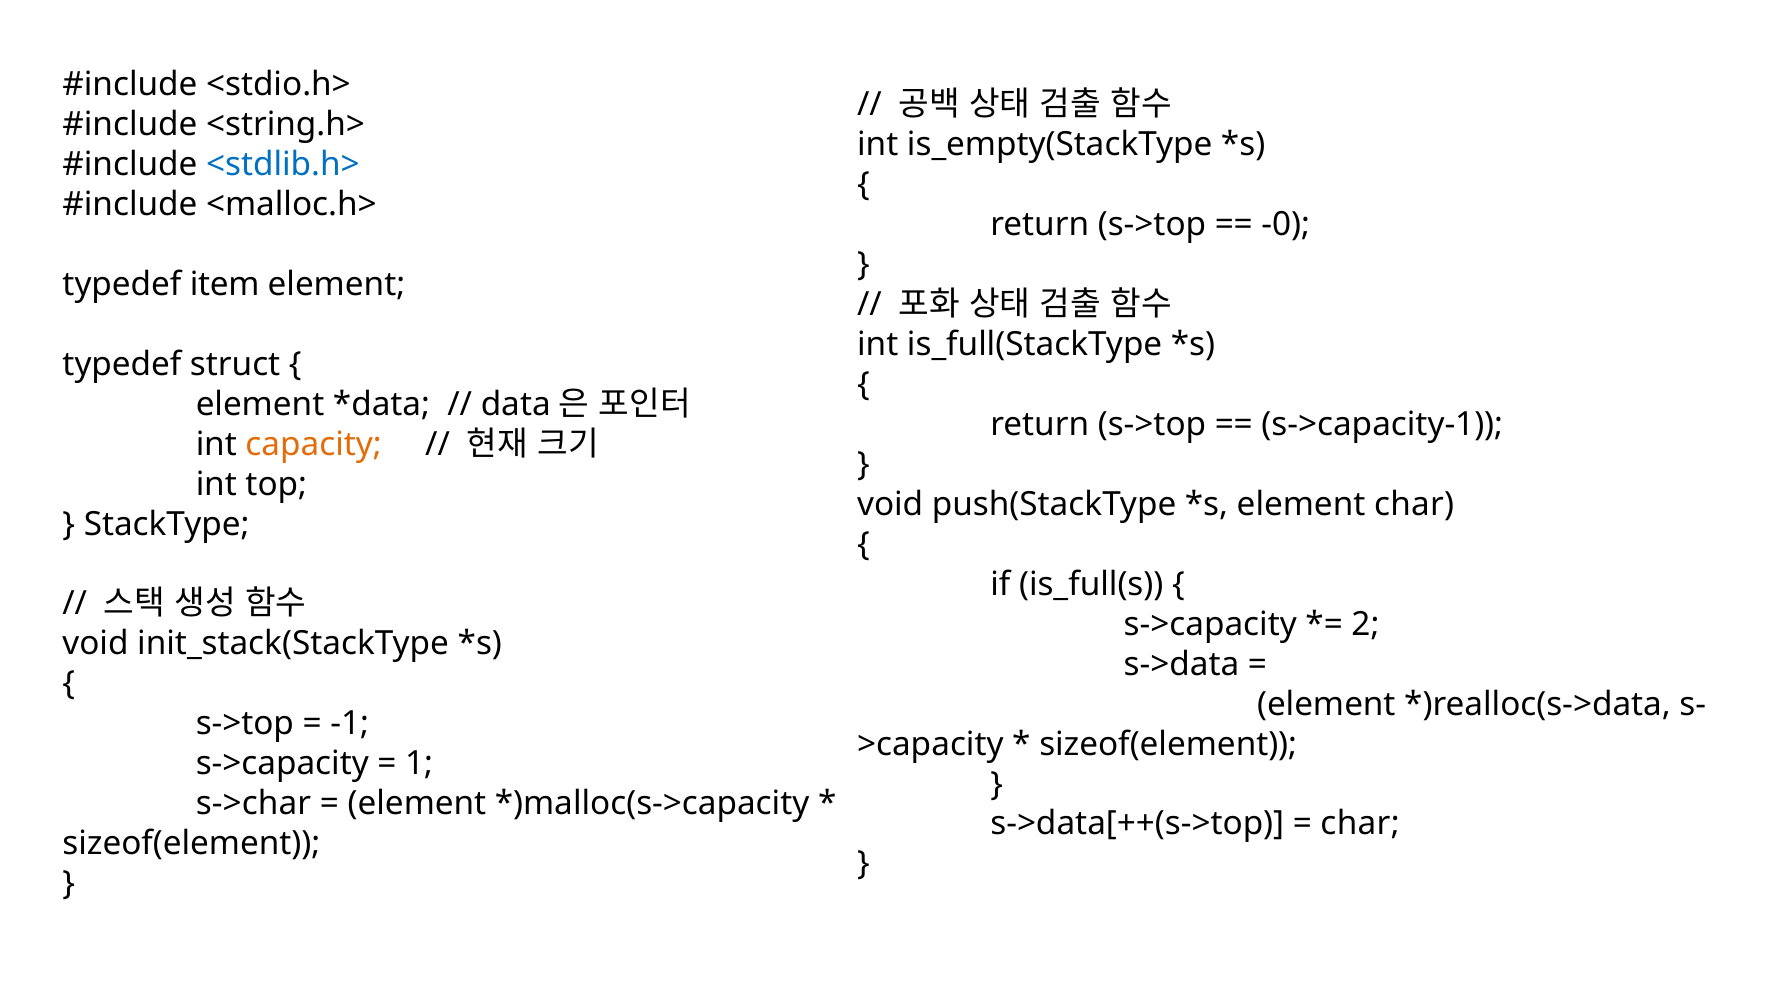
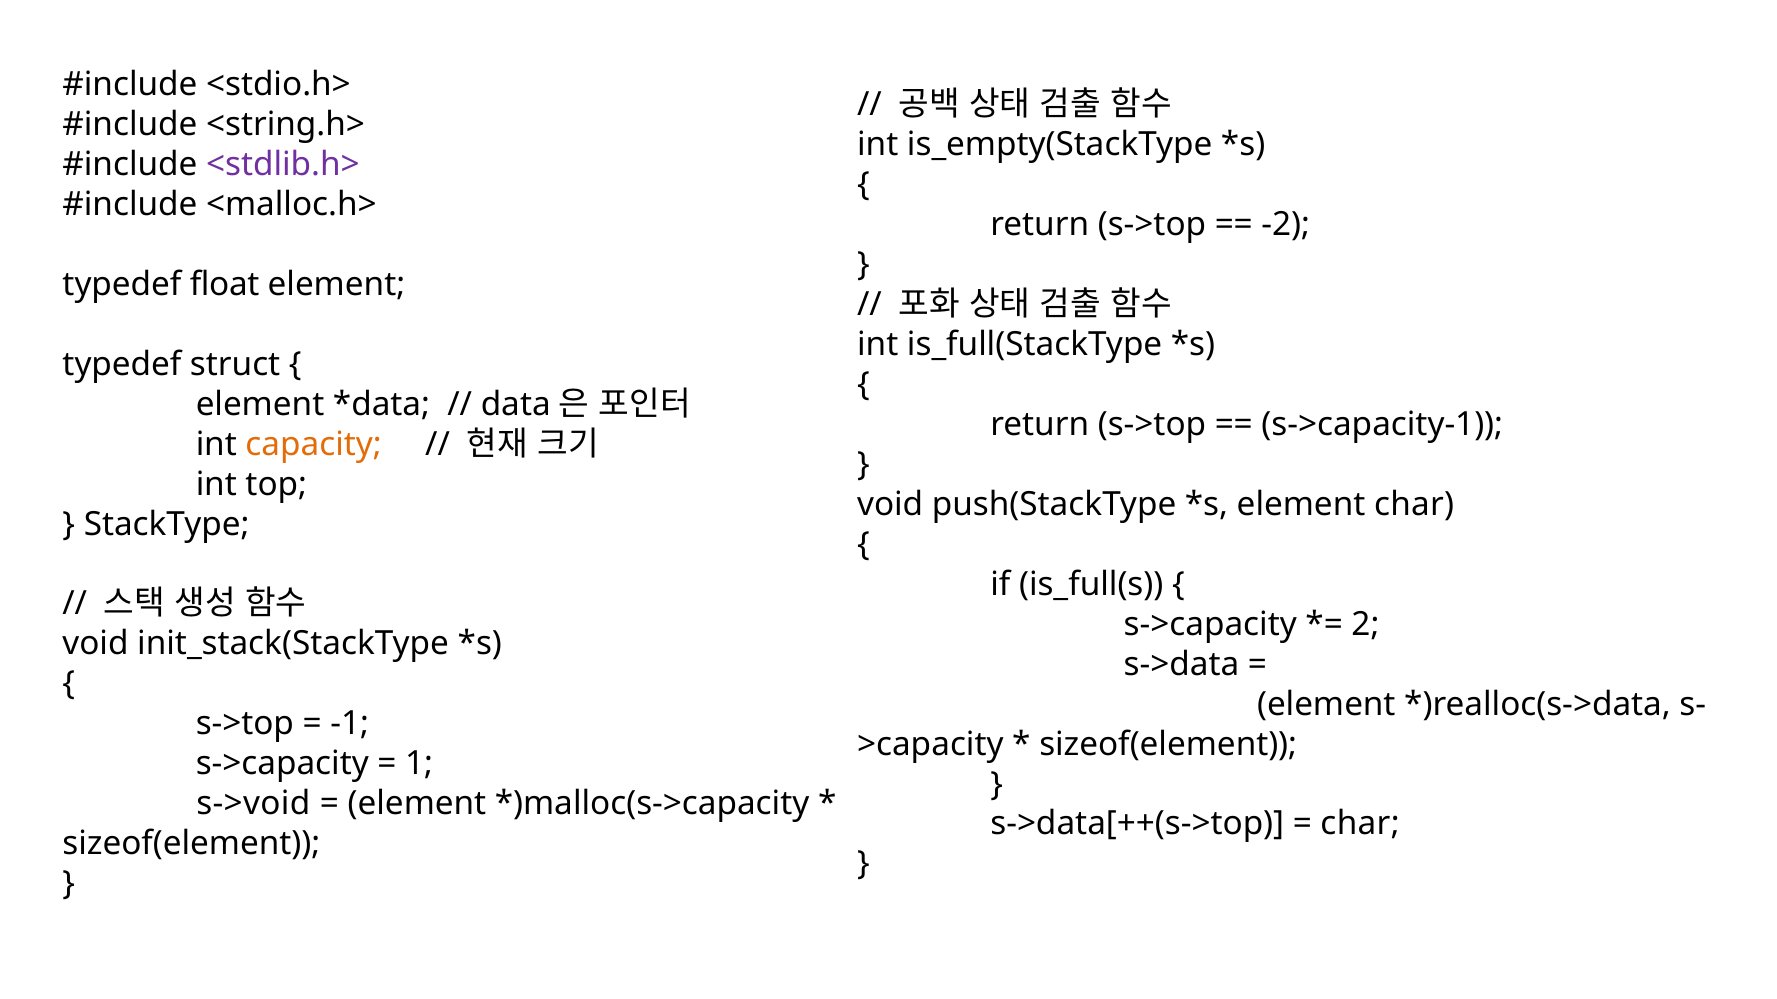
<stdlib.h> colour: blue -> purple (283, 164)
-0: -0 -> -2 (1286, 225)
item: item -> float (225, 284)
s->char: s->char -> s->void (253, 804)
